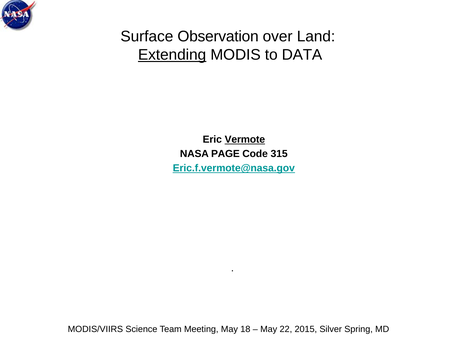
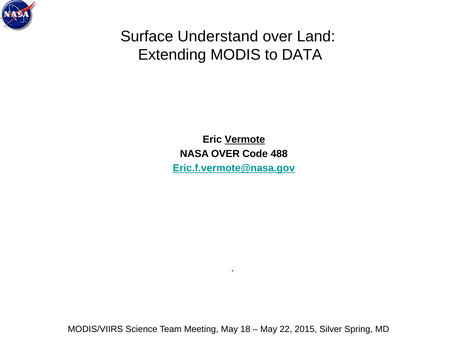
Observation: Observation -> Understand (218, 37)
Extending underline: present -> none (172, 55)
NASA PAGE: PAGE -> OVER (225, 154)
315: 315 -> 488 (279, 154)
